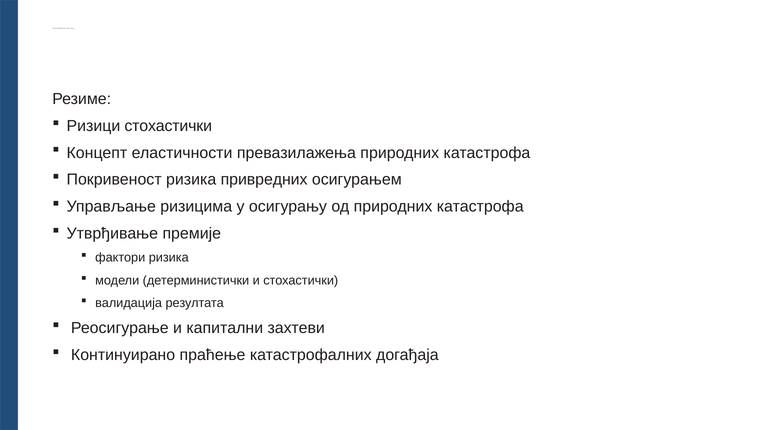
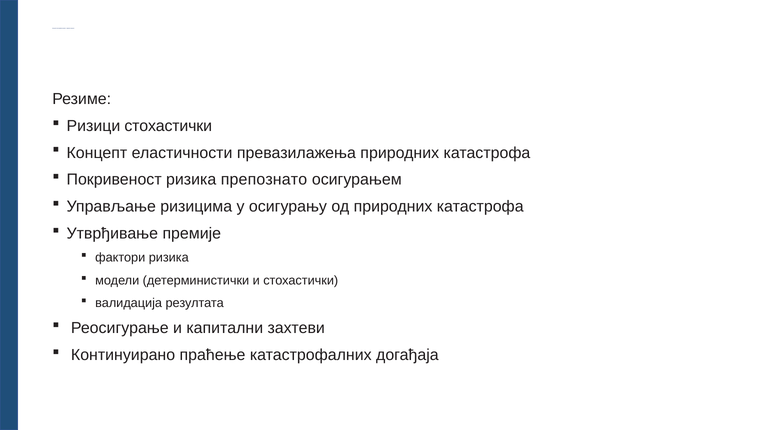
привредних: привредних -> препознато (264, 180)
